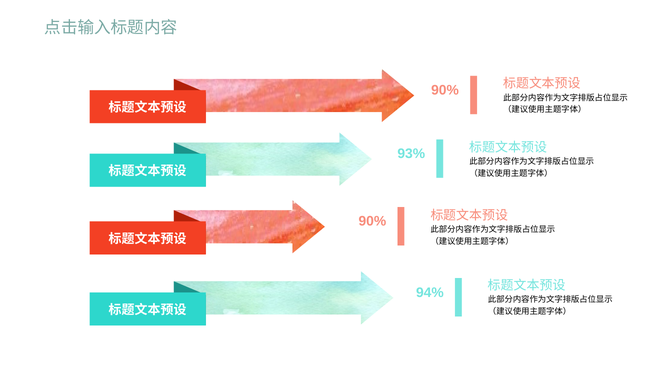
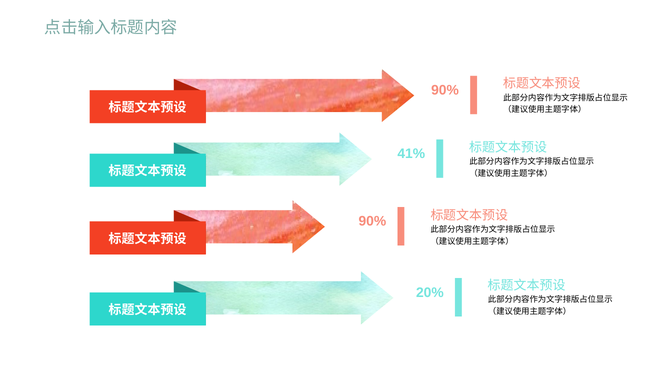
93%: 93% -> 41% (411, 154)
94%: 94% -> 20% (430, 293)
